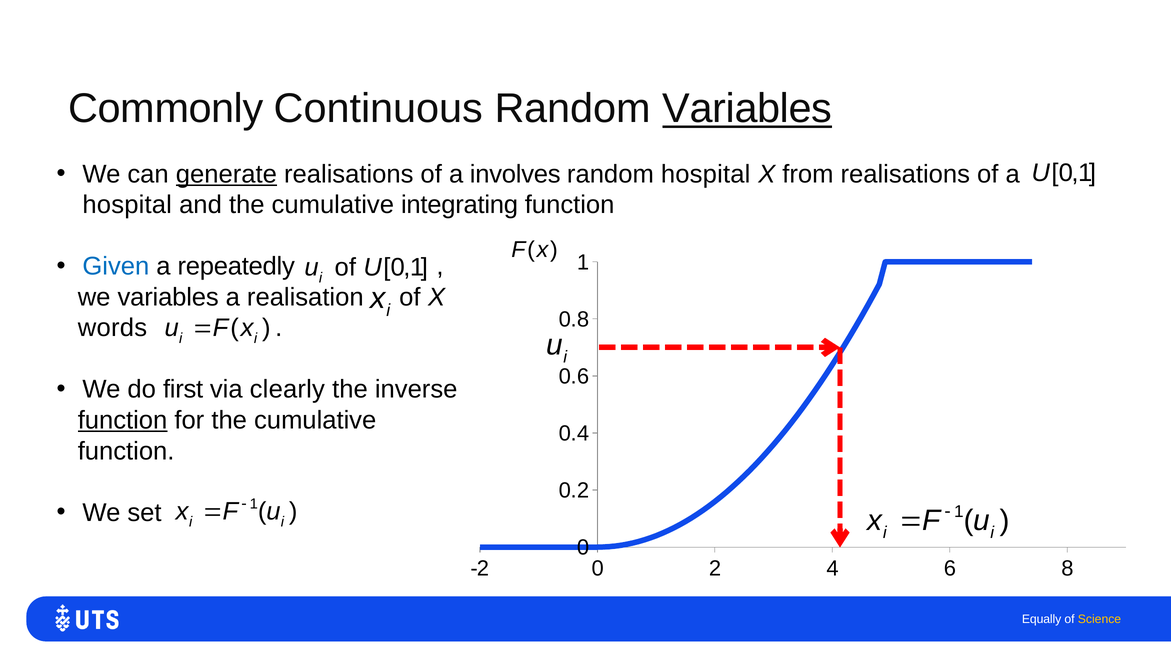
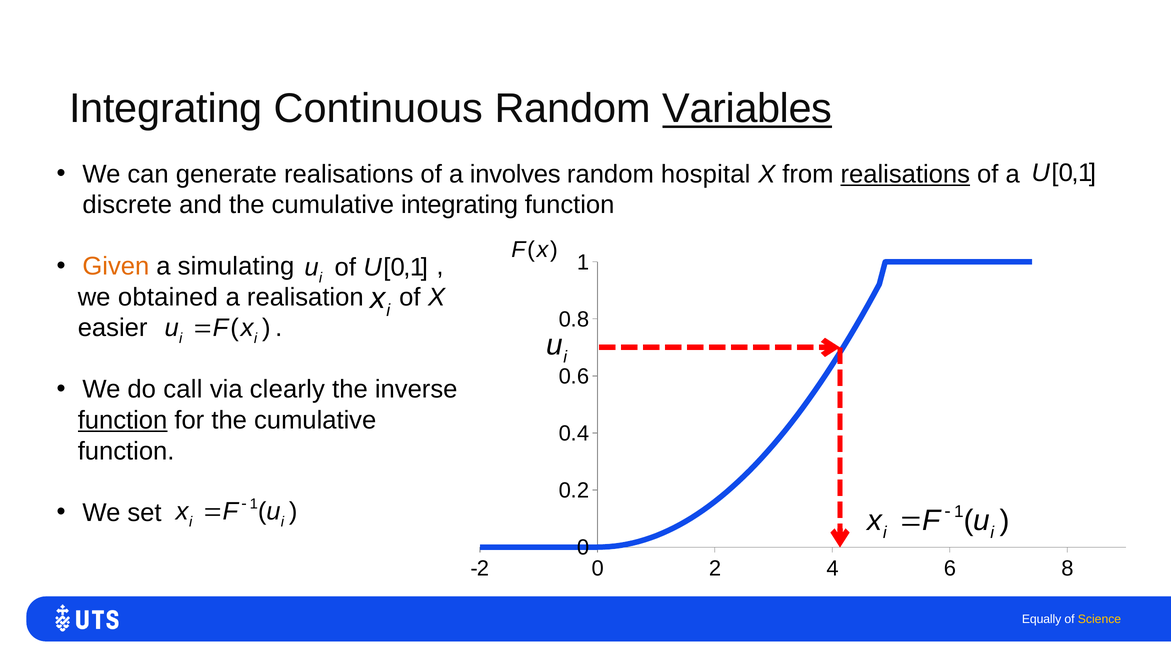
Commonly: Commonly -> Integrating (166, 109)
generate underline: present -> none (226, 174)
realisations underline: none -> present (905, 174)
hospital: hospital -> discrete (127, 205)
Given colour: blue -> orange (116, 266)
repeatedly: repeatedly -> simulating (236, 266)
we variables: variables -> obtained (168, 297)
words: words -> easier (113, 328)
first: first -> call (183, 389)
